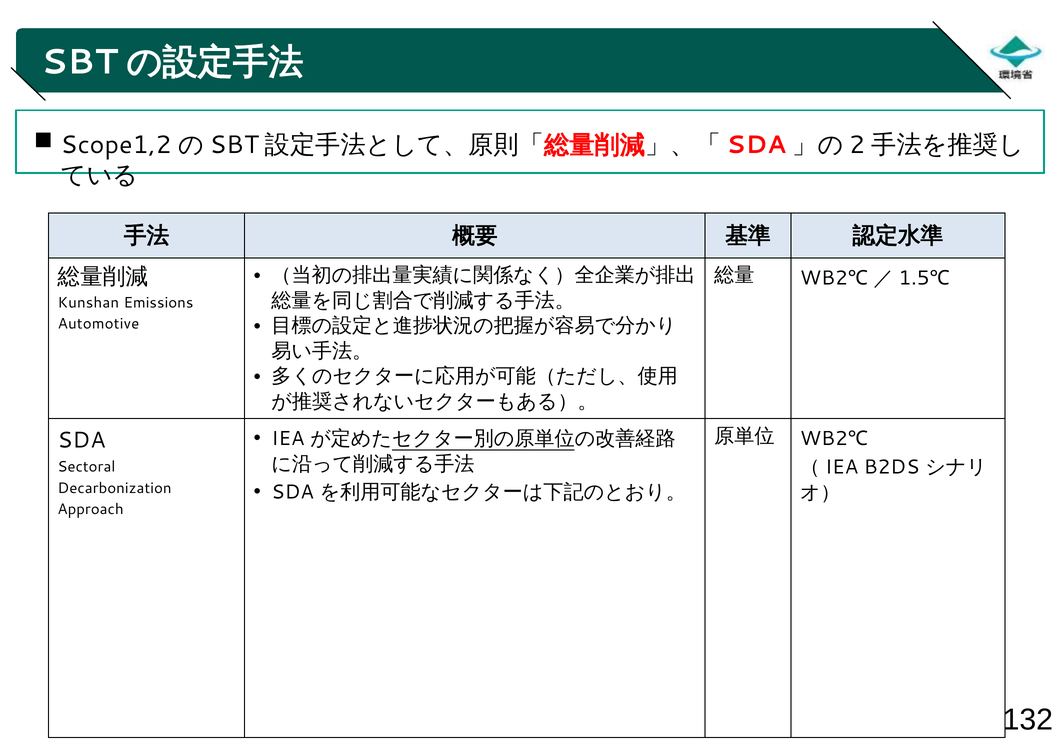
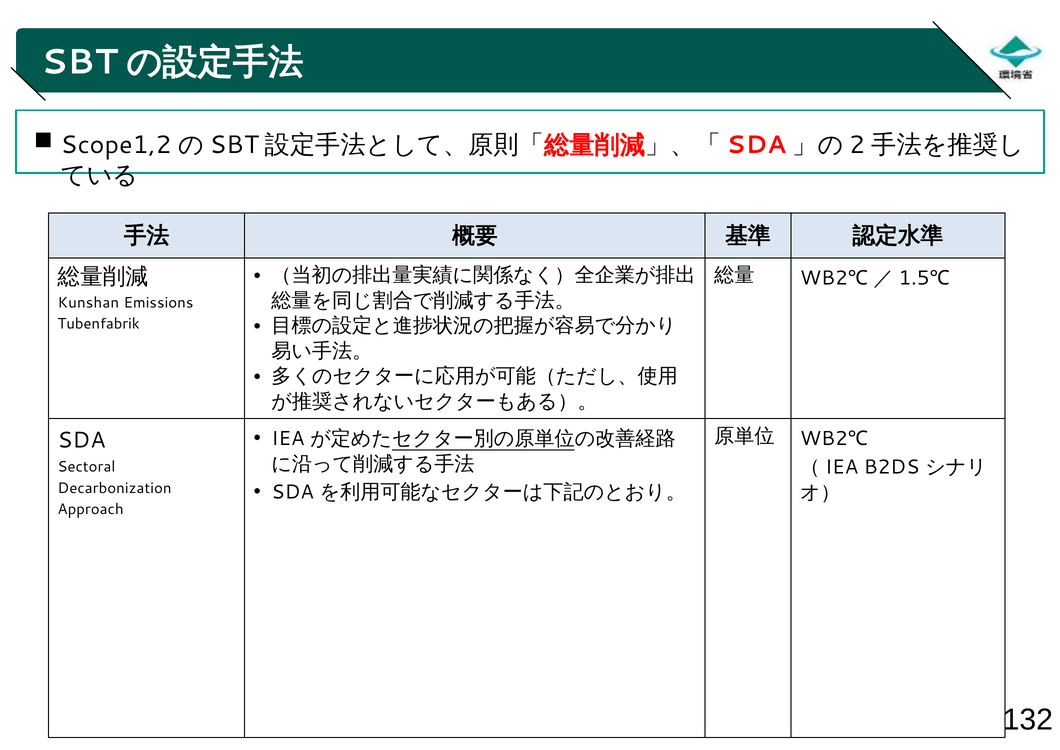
Automotive: Automotive -> Tubenfabrik (99, 324)
